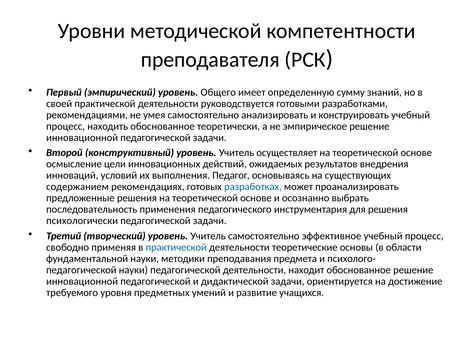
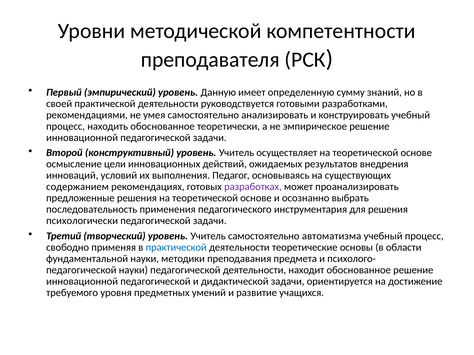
Общего: Общего -> Данную (218, 92)
разработках colour: blue -> purple (253, 187)
эффективное: эффективное -> автоматизма (332, 236)
